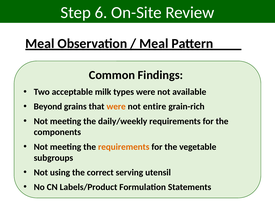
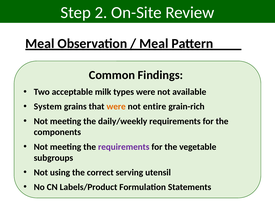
6: 6 -> 2 (101, 13)
Beyond: Beyond -> System (48, 107)
requirements colour: orange -> purple (124, 147)
